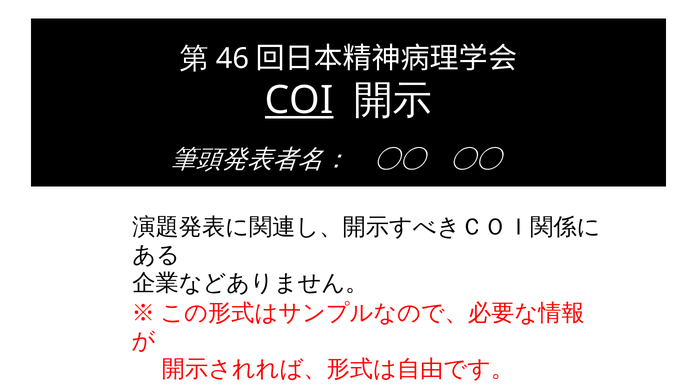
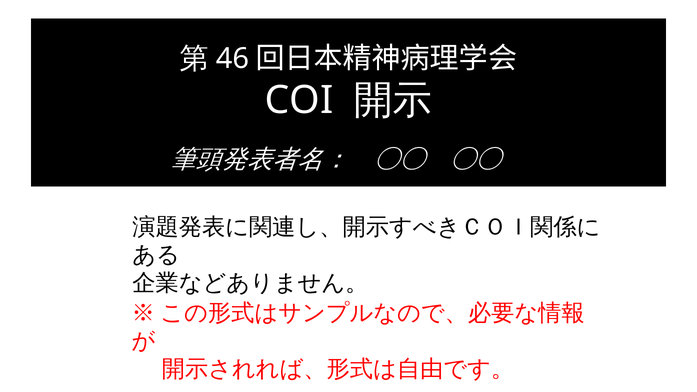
COI underline: present -> none (299, 100)
